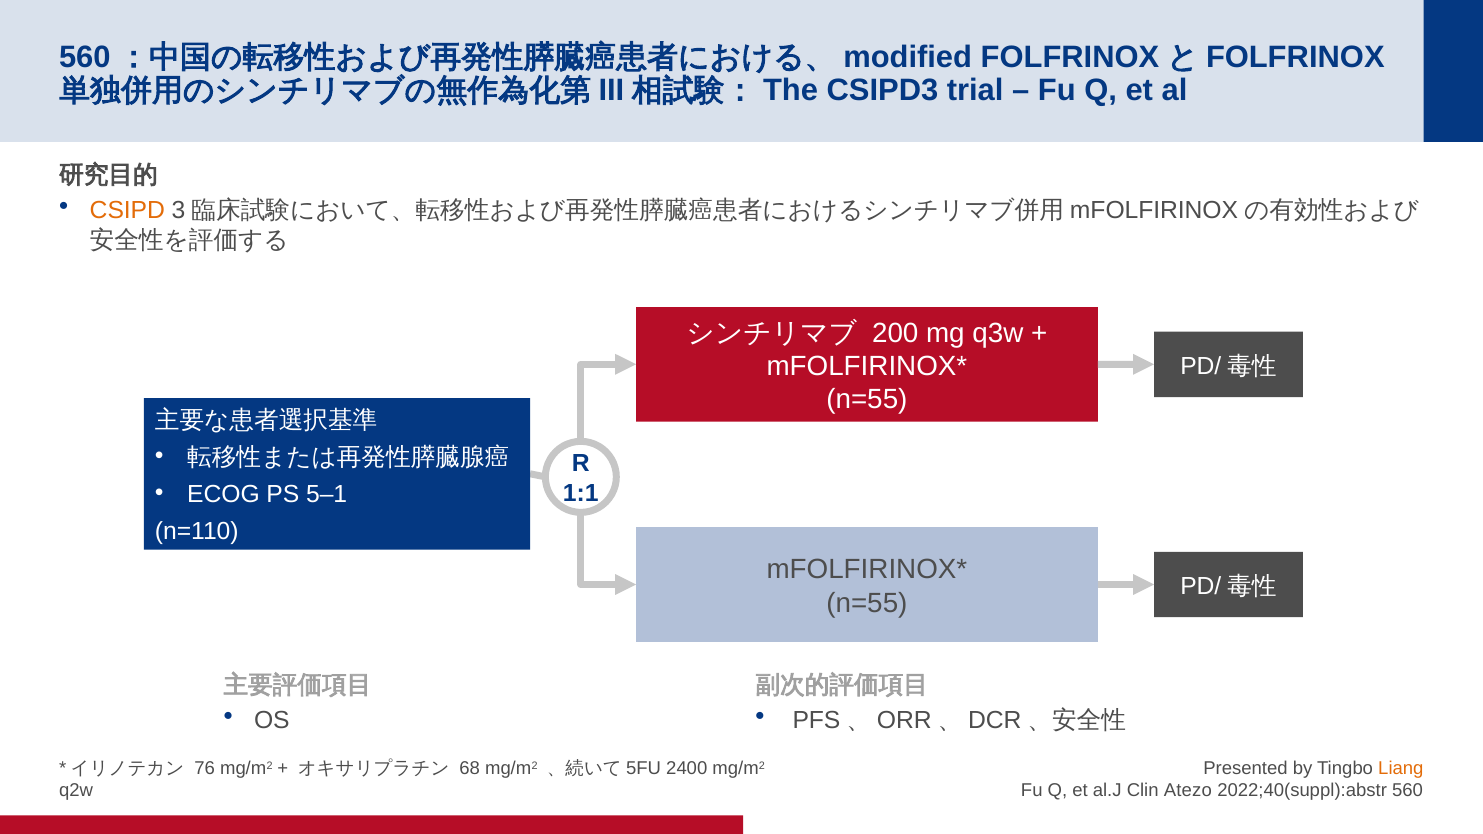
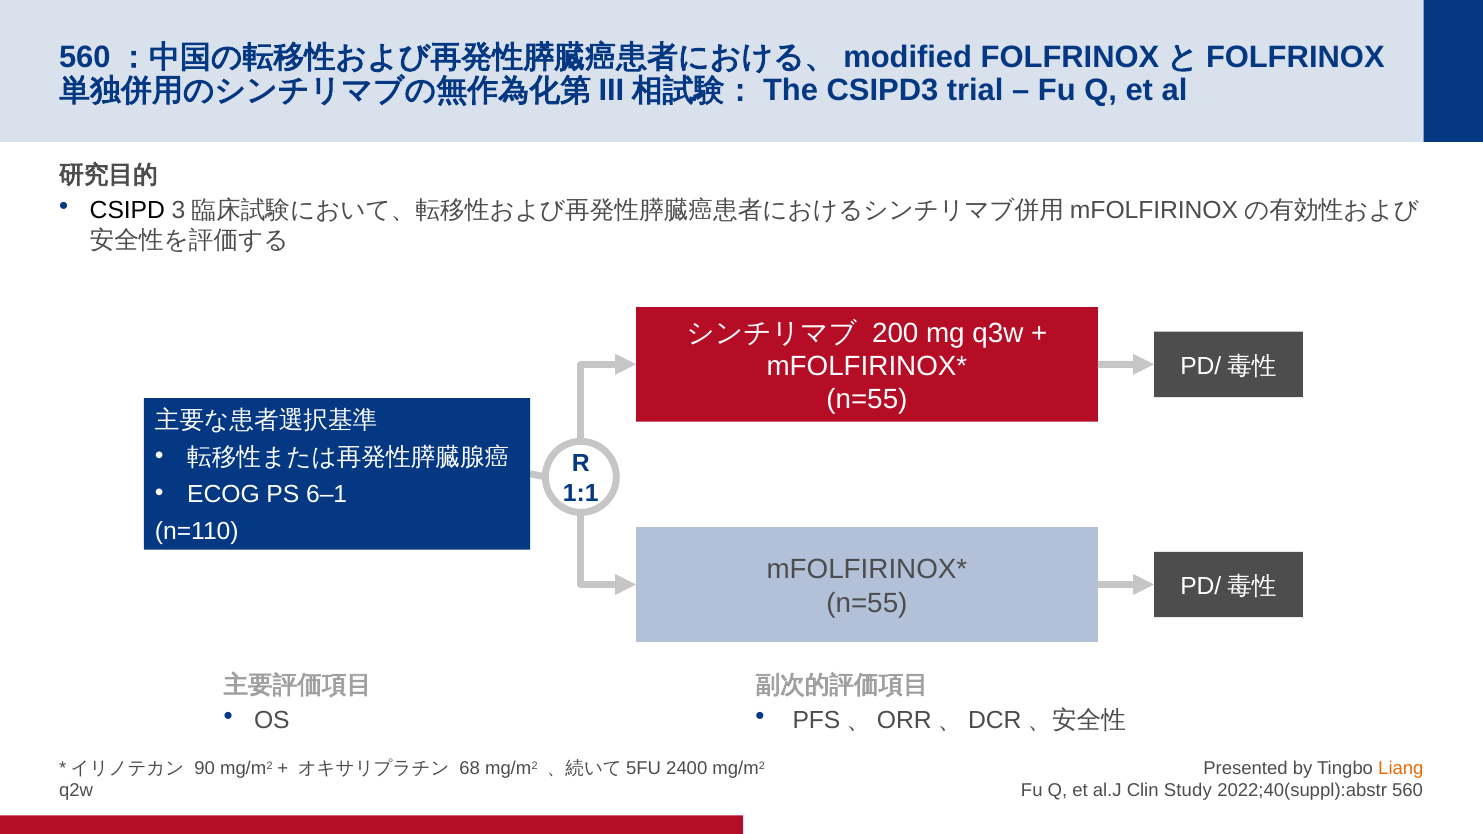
CSIPD colour: orange -> black (127, 210)
5–1: 5–1 -> 6–1 (327, 494)
76: 76 -> 90 (205, 769)
Atezo: Atezo -> Study (1188, 791)
